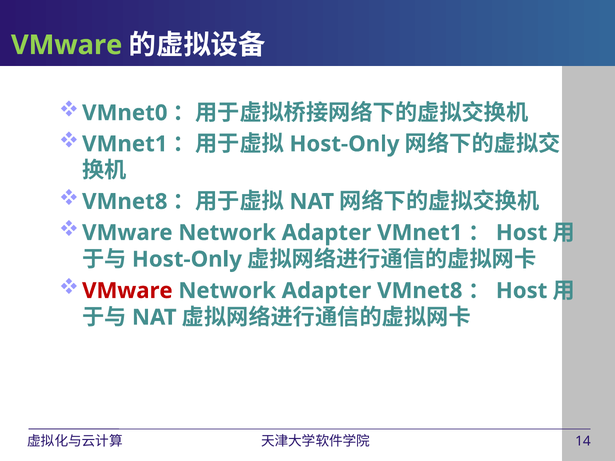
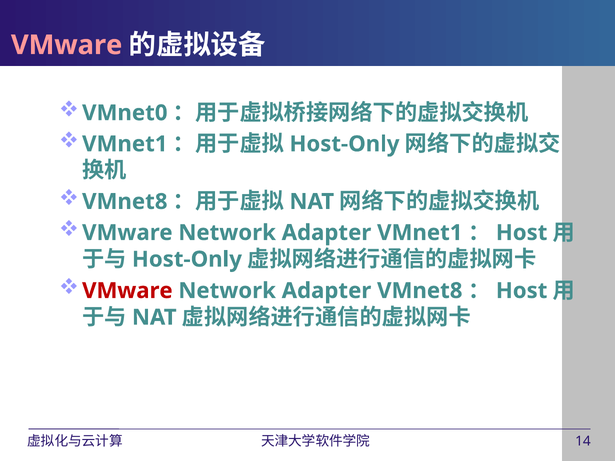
VMware colour: light green -> pink (67, 45)
